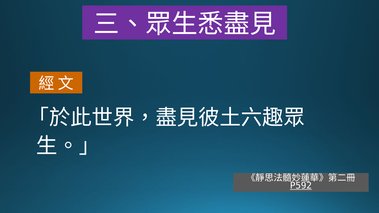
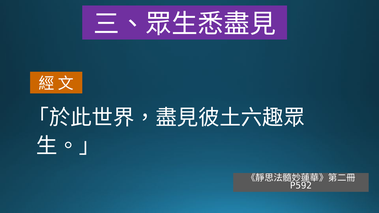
P592 underline: present -> none (301, 186)
